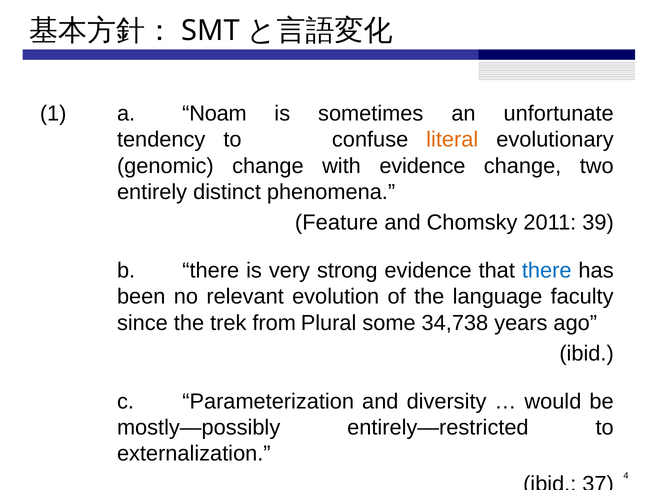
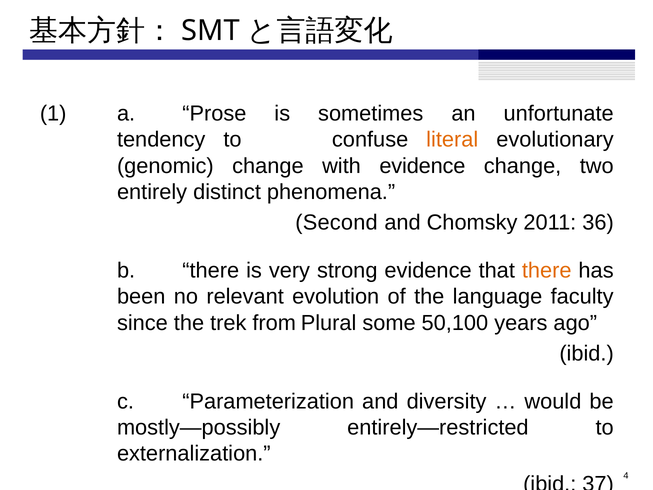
Noam: Noam -> Prose (214, 114)
Feature: Feature -> Second (337, 222)
39: 39 -> 36 (598, 222)
there colour: blue -> orange (547, 271)
34,738: 34,738 -> 50,100 (455, 323)
